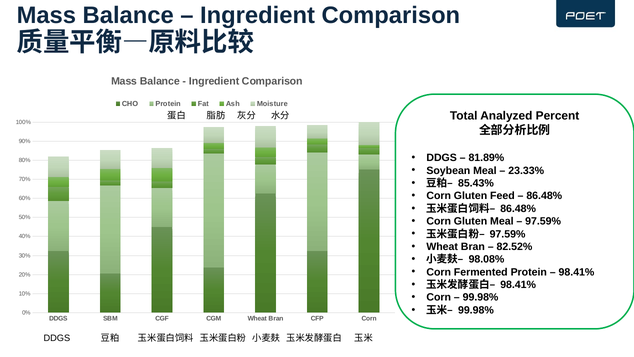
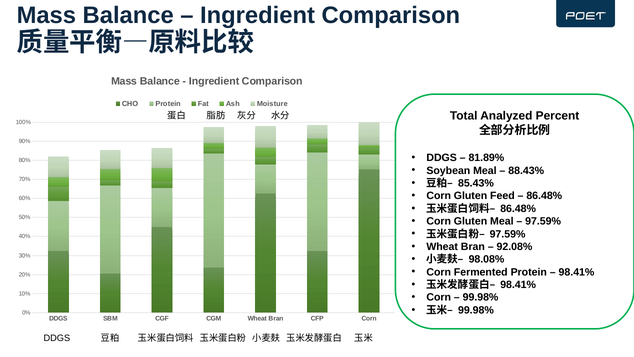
23.33%: 23.33% -> 88.43% (526, 170)
82.52%: 82.52% -> 92.08% (514, 246)
